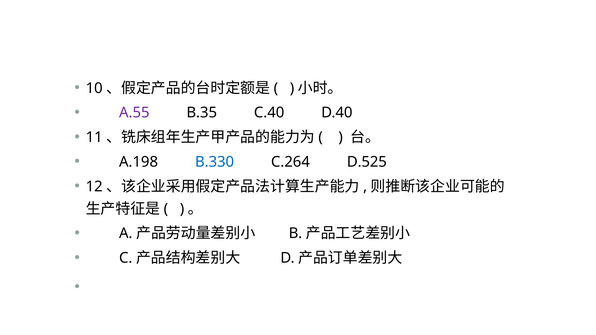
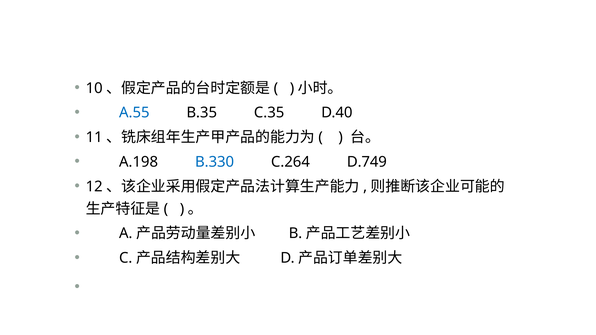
A.55 colour: purple -> blue (134, 113)
C.40: C.40 -> C.35 (269, 113)
D.525: D.525 -> D.749 (367, 162)
